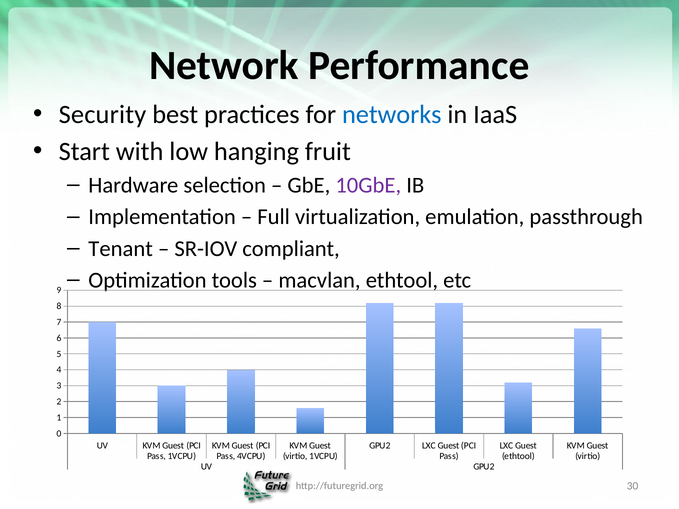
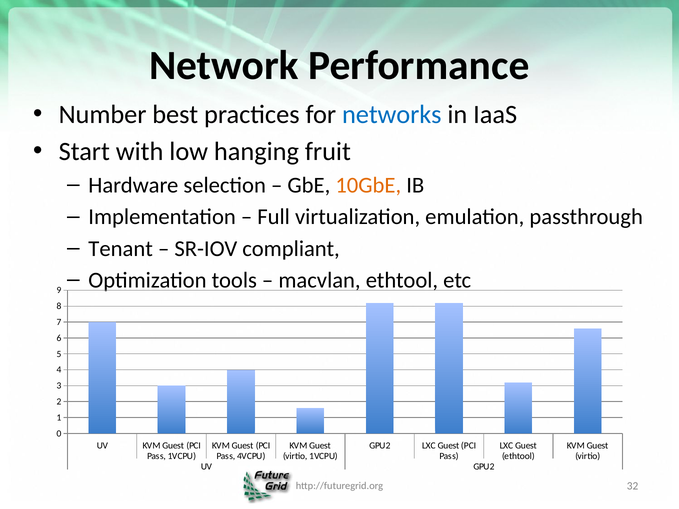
Security: Security -> Number (103, 115)
10GbE colour: purple -> orange (368, 185)
30: 30 -> 32 (633, 486)
